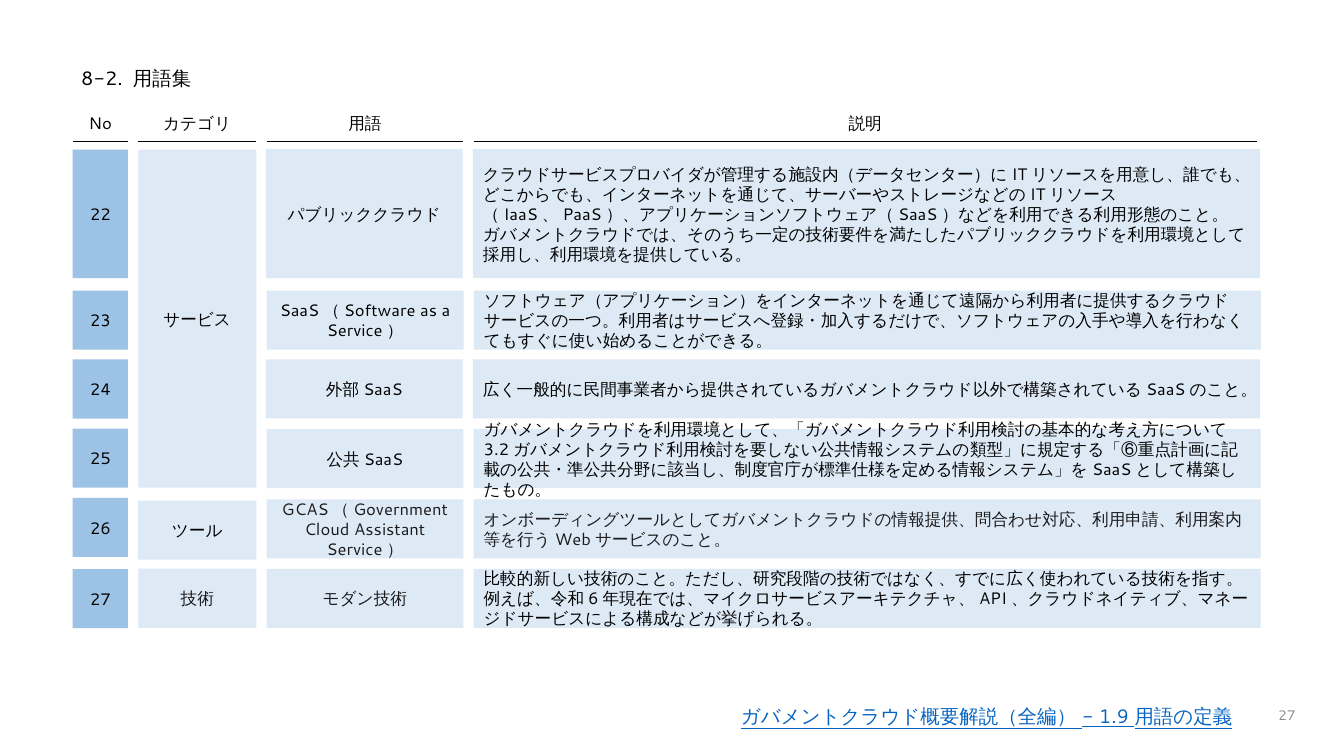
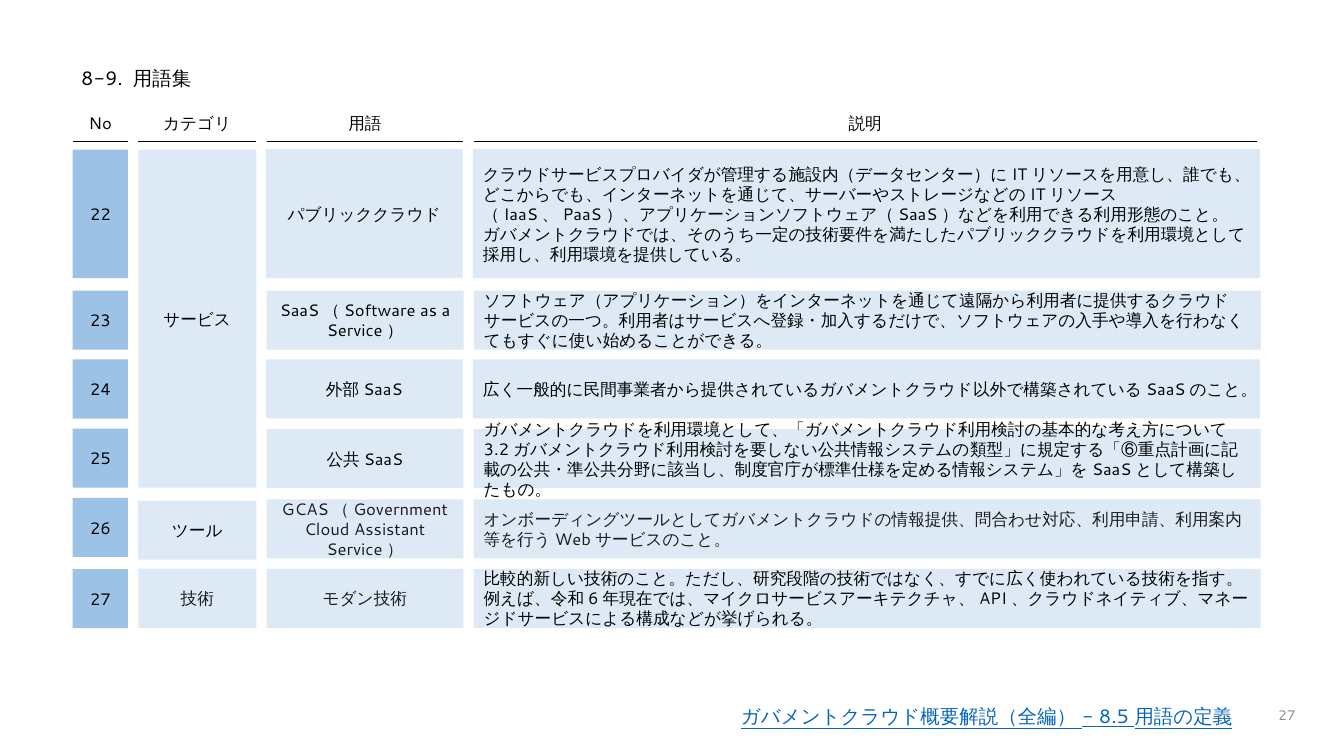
8-2: 8-2 -> 8-9 (102, 79)
1.9: 1.9 -> 8.5 (1114, 717)
